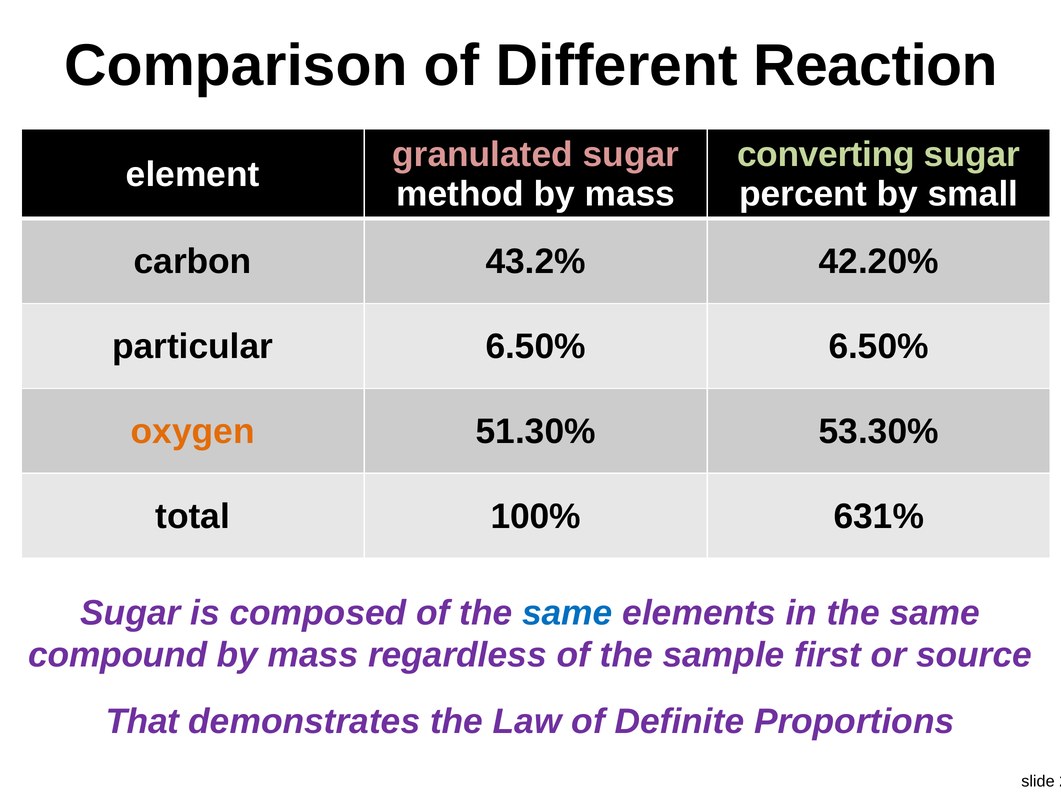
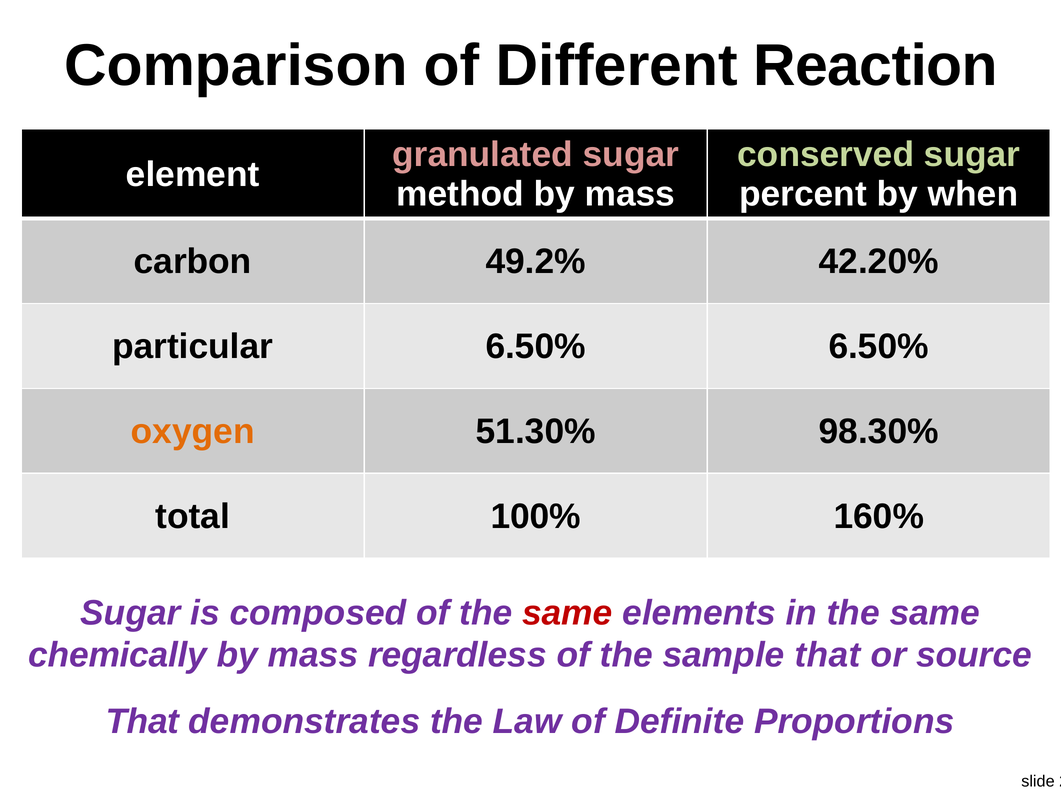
converting: converting -> conserved (826, 155)
small: small -> when (973, 194)
43.2%: 43.2% -> 49.2% (536, 262)
53.30%: 53.30% -> 98.30% (879, 431)
631%: 631% -> 160% (879, 516)
same colour: blue -> red (567, 613)
compound: compound -> chemically (118, 655)
sample first: first -> that (828, 655)
